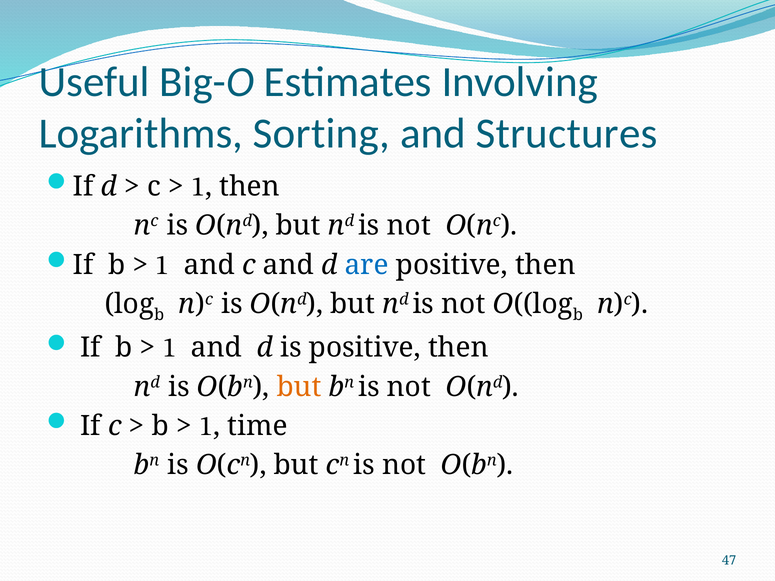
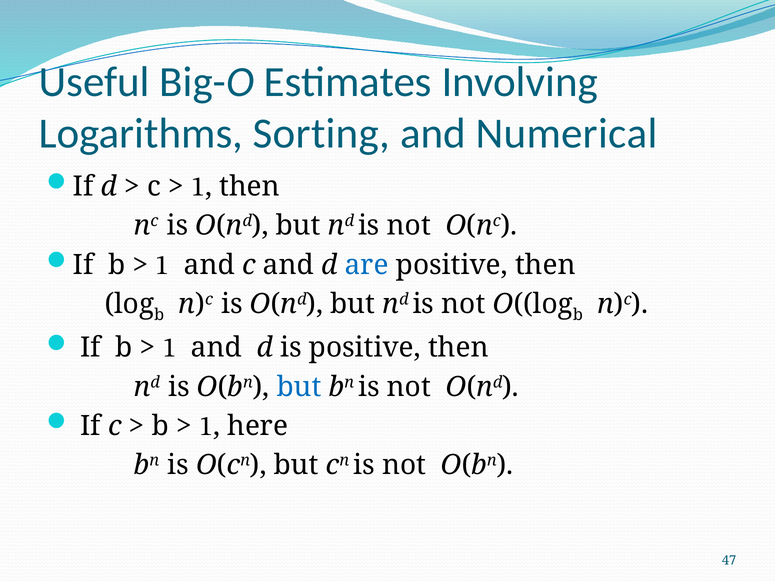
Structures: Structures -> Numerical (567, 134)
but colour: orange -> blue (299, 387)
time: time -> here (258, 426)
